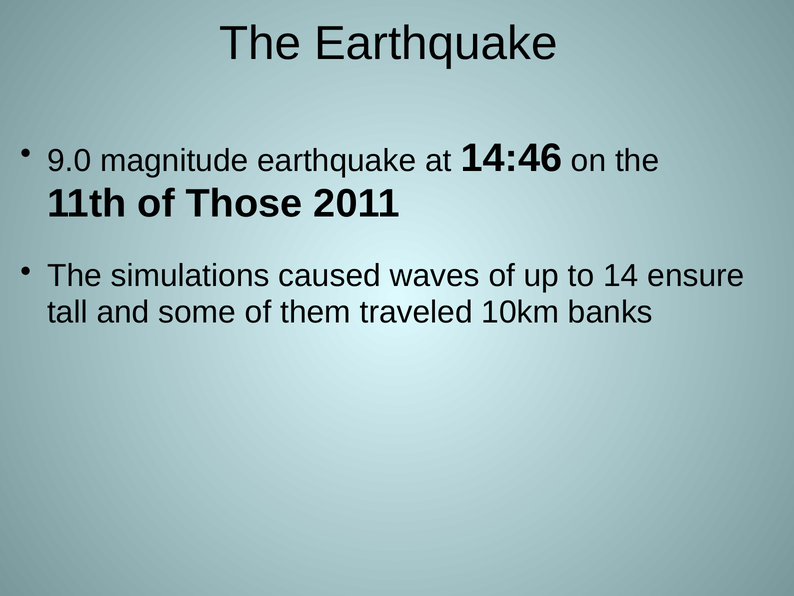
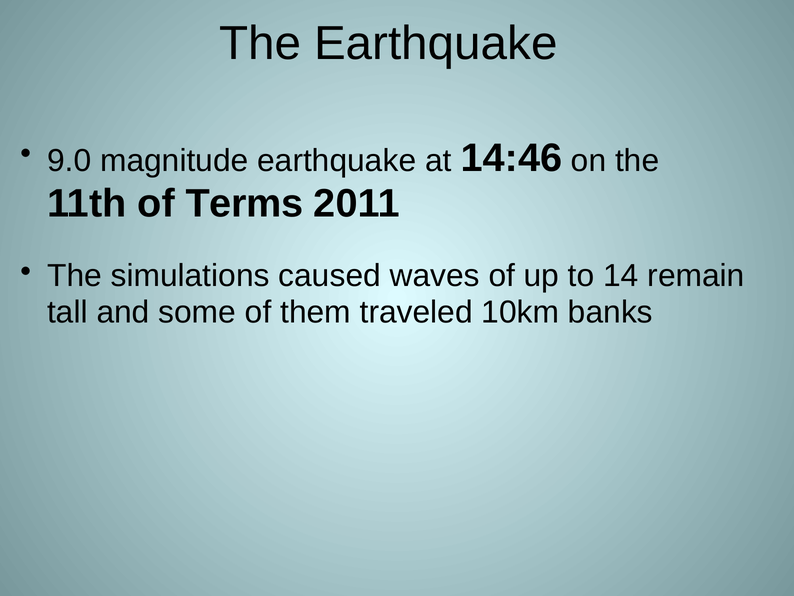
Those: Those -> Terms (244, 203)
ensure: ensure -> remain (696, 276)
